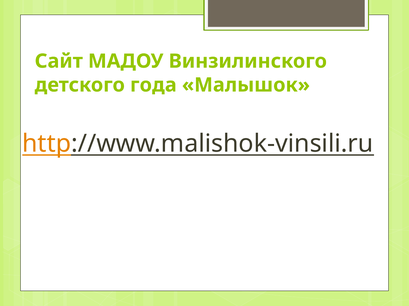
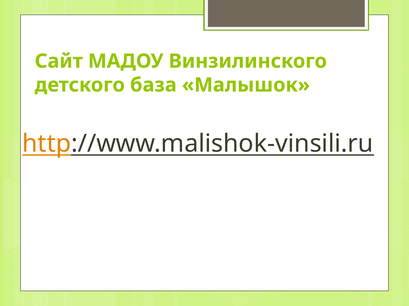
года: года -> база (153, 85)
